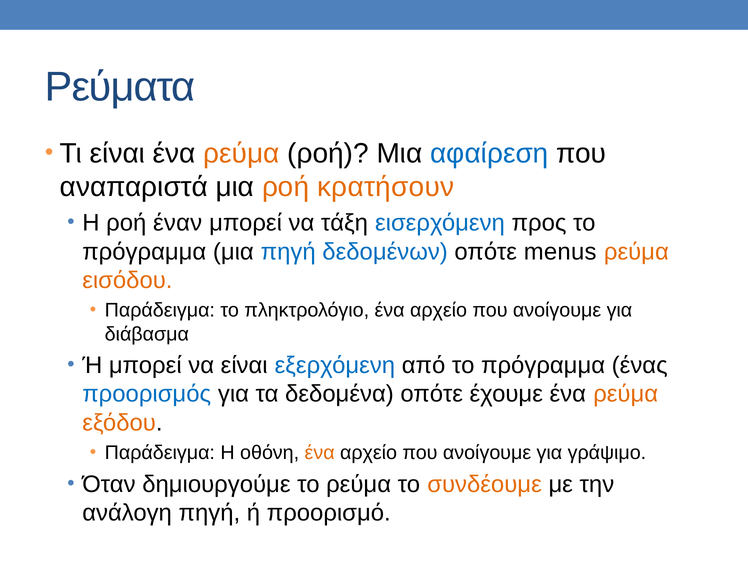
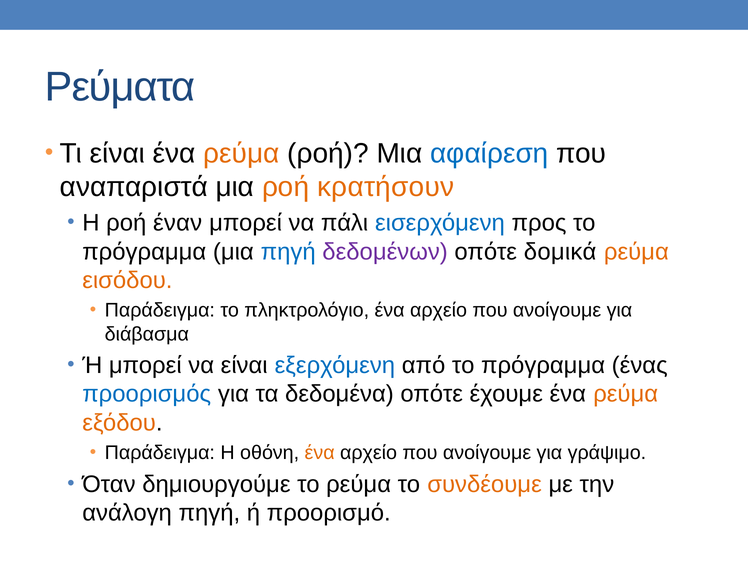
τάξη: τάξη -> πάλι (345, 223)
δεδομένων colour: blue -> purple (385, 252)
menus: menus -> δομικά (560, 252)
